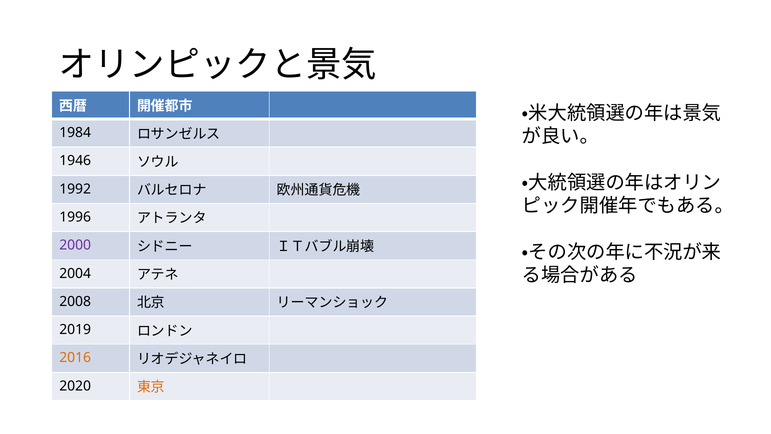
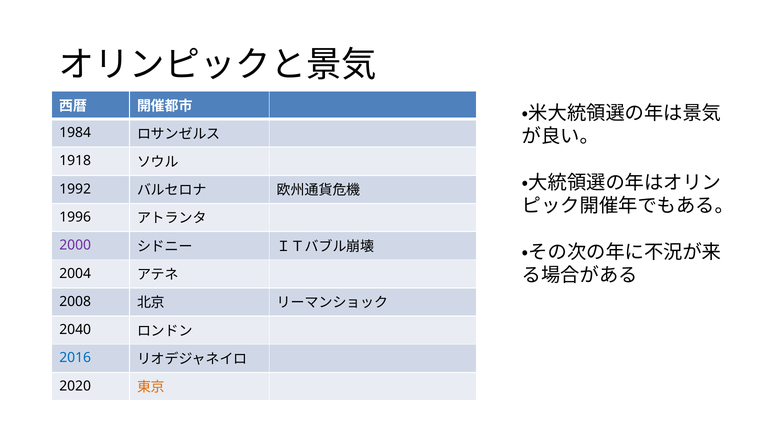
1946: 1946 -> 1918 (75, 161)
2019: 2019 -> 2040 (75, 330)
2016 colour: orange -> blue (75, 358)
